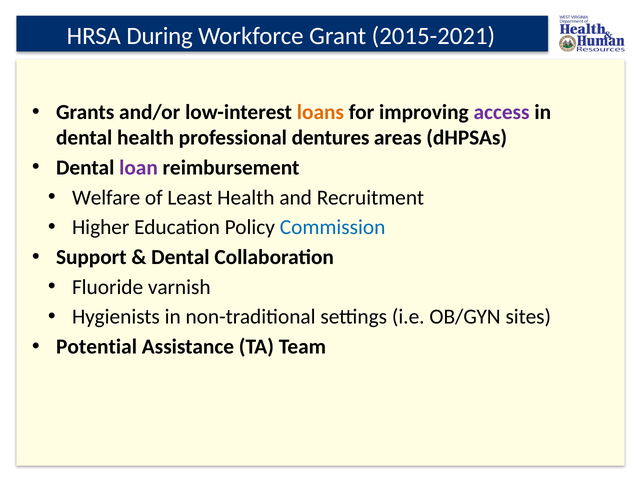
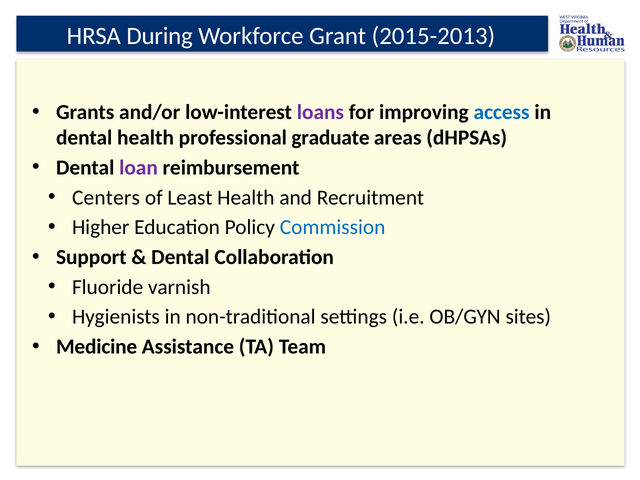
2015-2021: 2015-2021 -> 2015-2013 (433, 36)
loans colour: orange -> purple (320, 112)
access colour: purple -> blue (502, 112)
dentures: dentures -> graduate (331, 138)
Welfare: Welfare -> Centers (106, 197)
Potential: Potential -> Medicine (97, 347)
